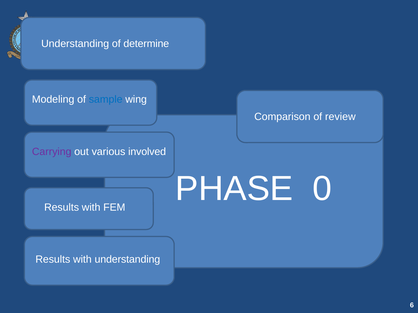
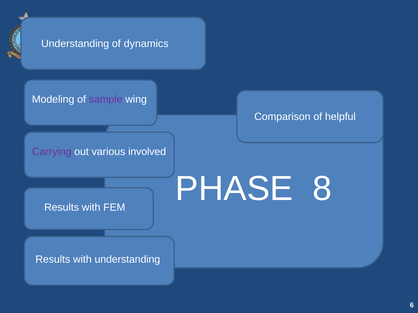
determine: determine -> dynamics (146, 44)
sample colour: blue -> purple (106, 100)
review: review -> helpful (340, 117)
0: 0 -> 8 (322, 189)
